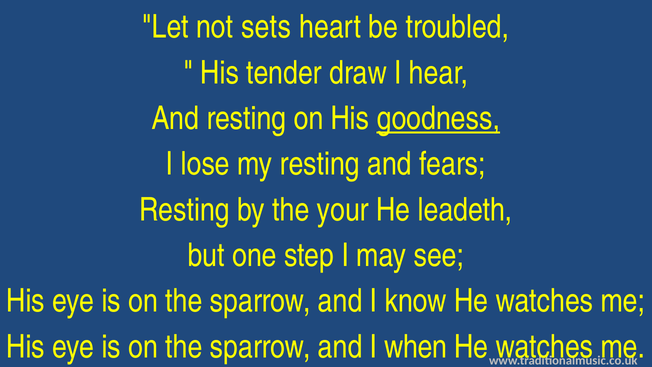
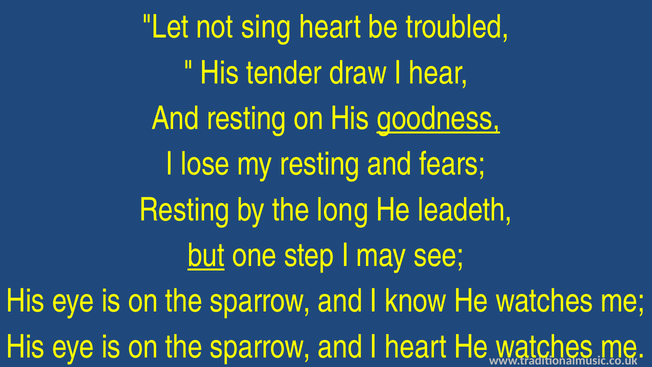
sets: sets -> sing (266, 27)
your: your -> long (343, 210)
but underline: none -> present (206, 255)
I when: when -> heart (416, 347)
